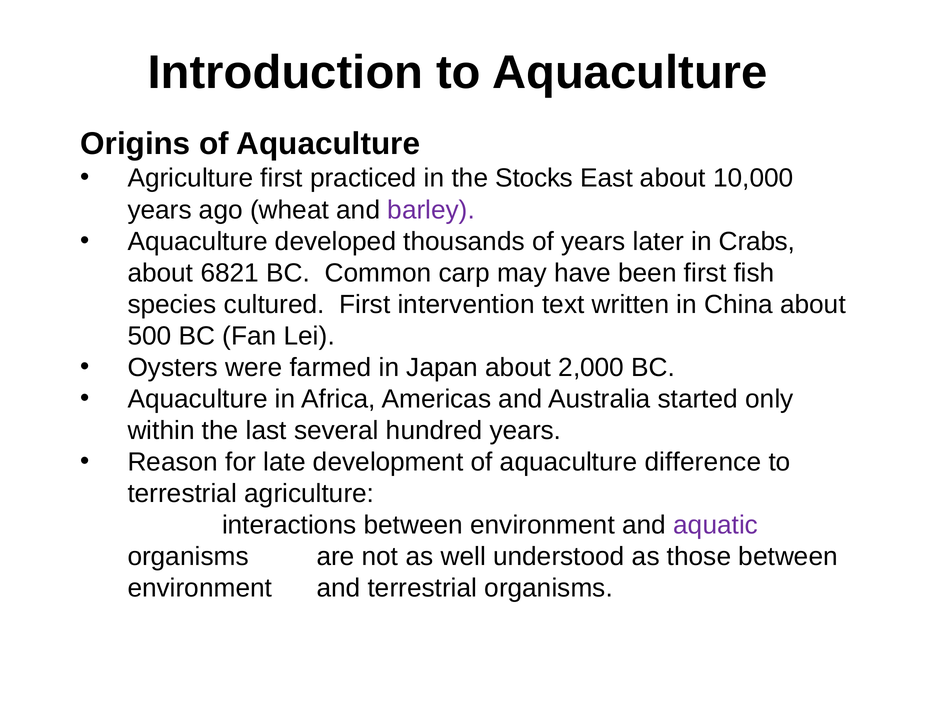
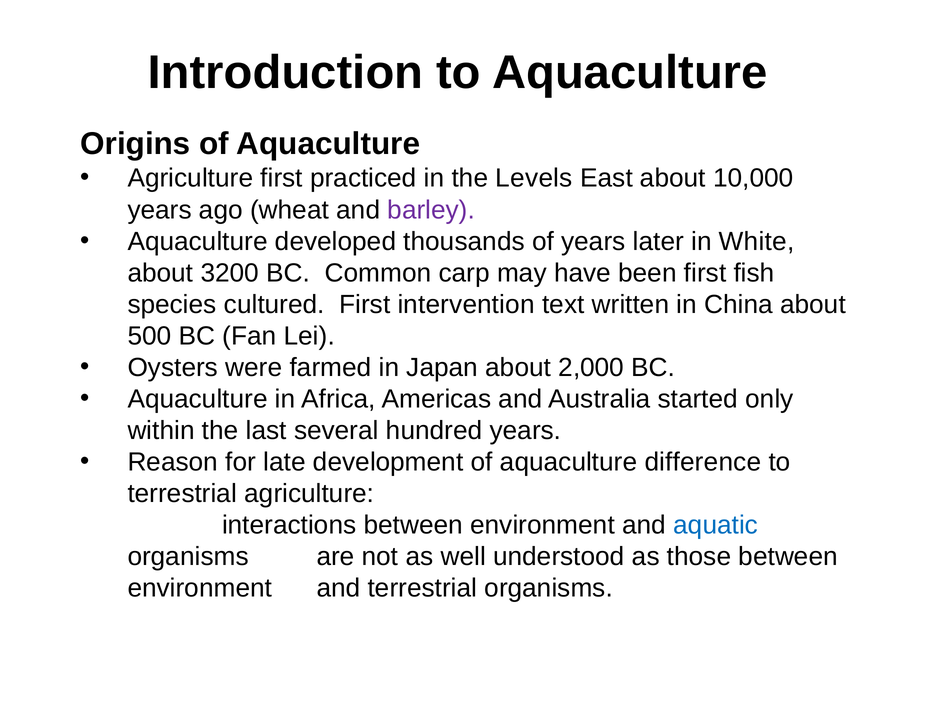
Stocks: Stocks -> Levels (534, 178)
Crabs: Crabs -> White (757, 241)
6821: 6821 -> 3200 (230, 273)
aquatic colour: purple -> blue (716, 525)
